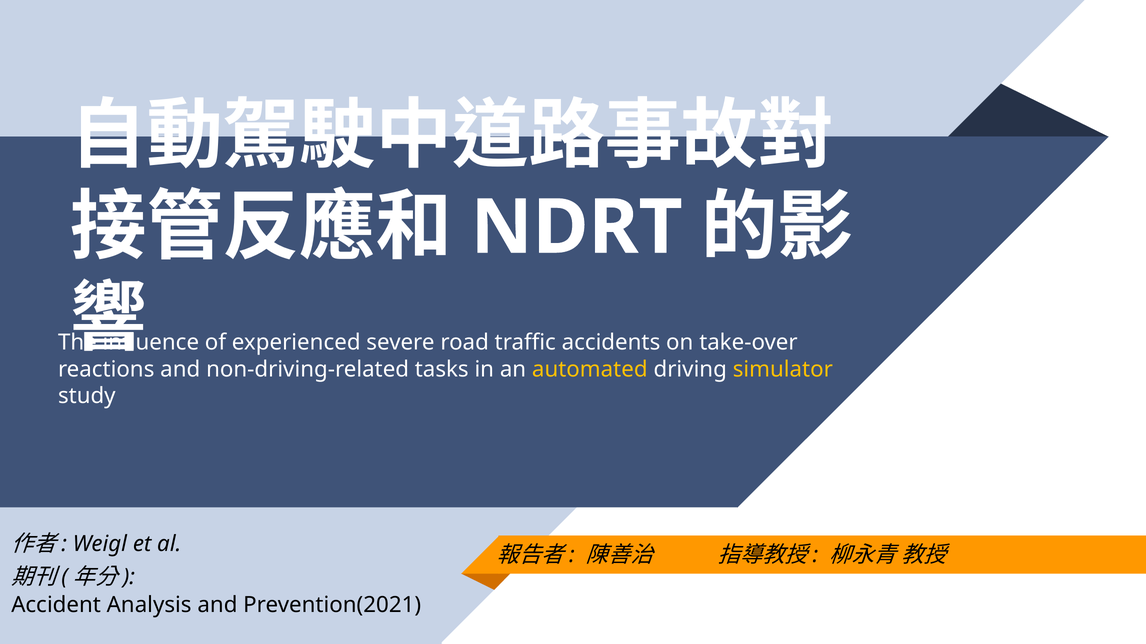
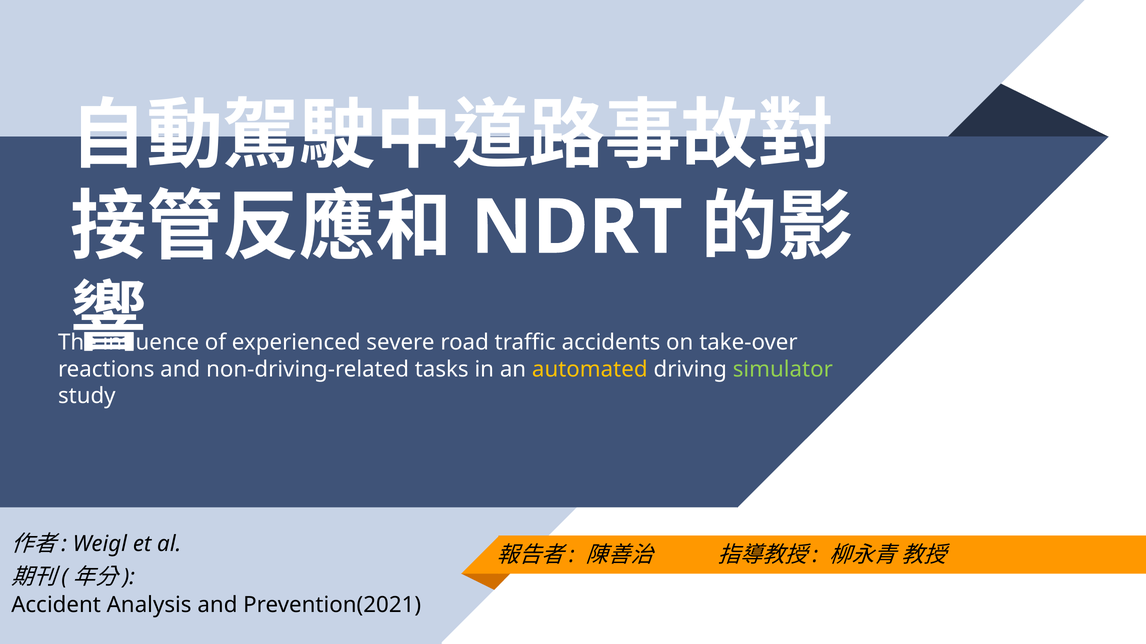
simulator colour: yellow -> light green (783, 370)
